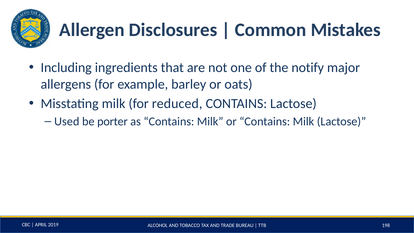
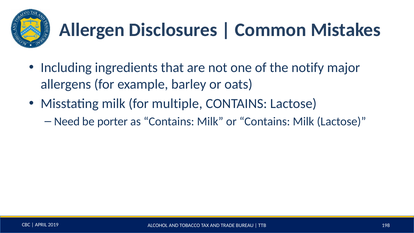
reduced: reduced -> multiple (177, 104)
Used: Used -> Need (67, 121)
